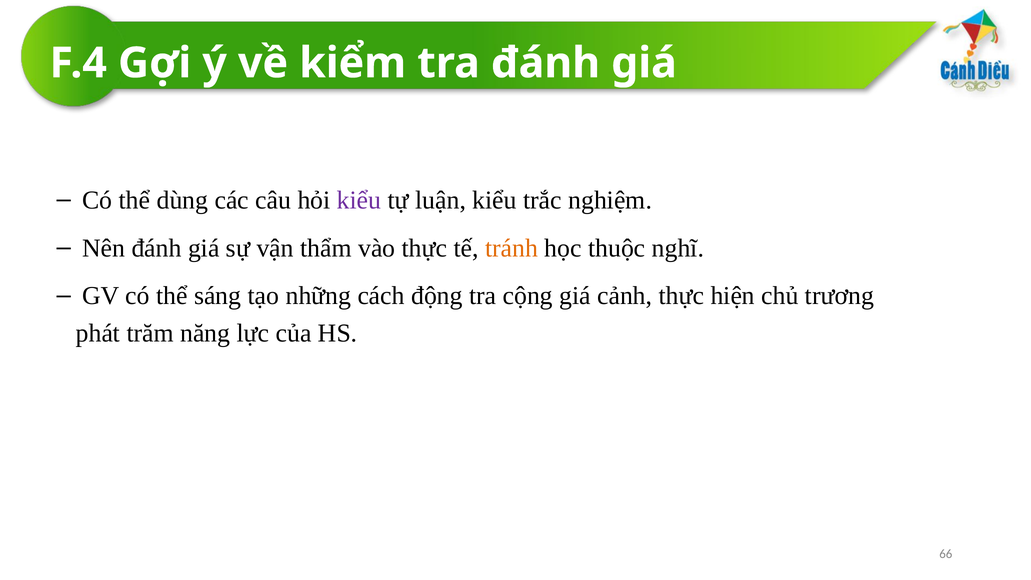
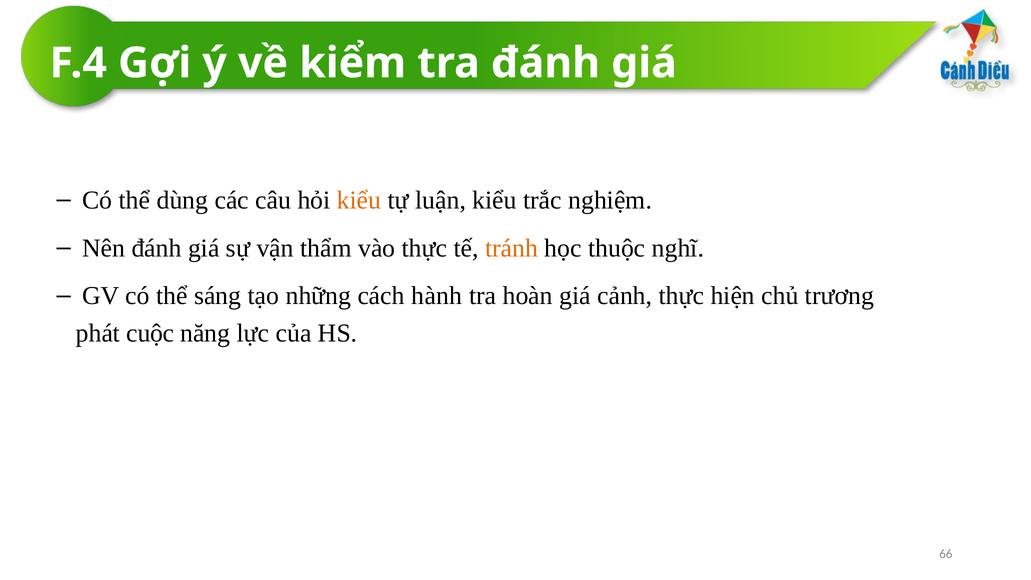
kiểu colour: purple -> orange (359, 200)
động: động -> hành (437, 296)
cộng: cộng -> hoàn (528, 296)
trăm: trăm -> cuộc (150, 333)
